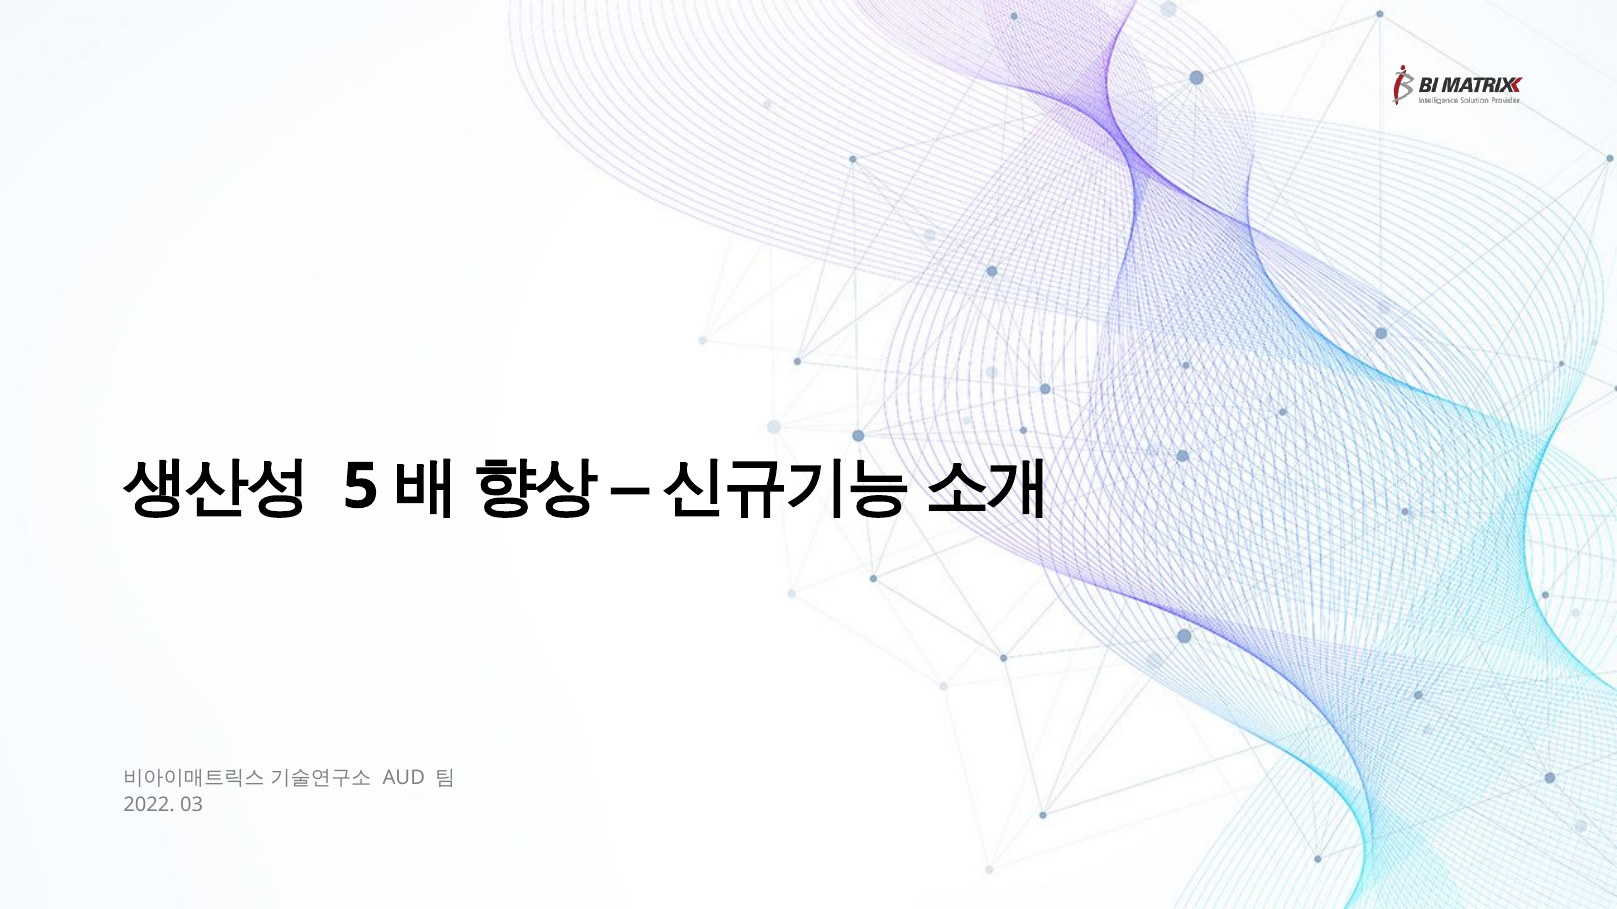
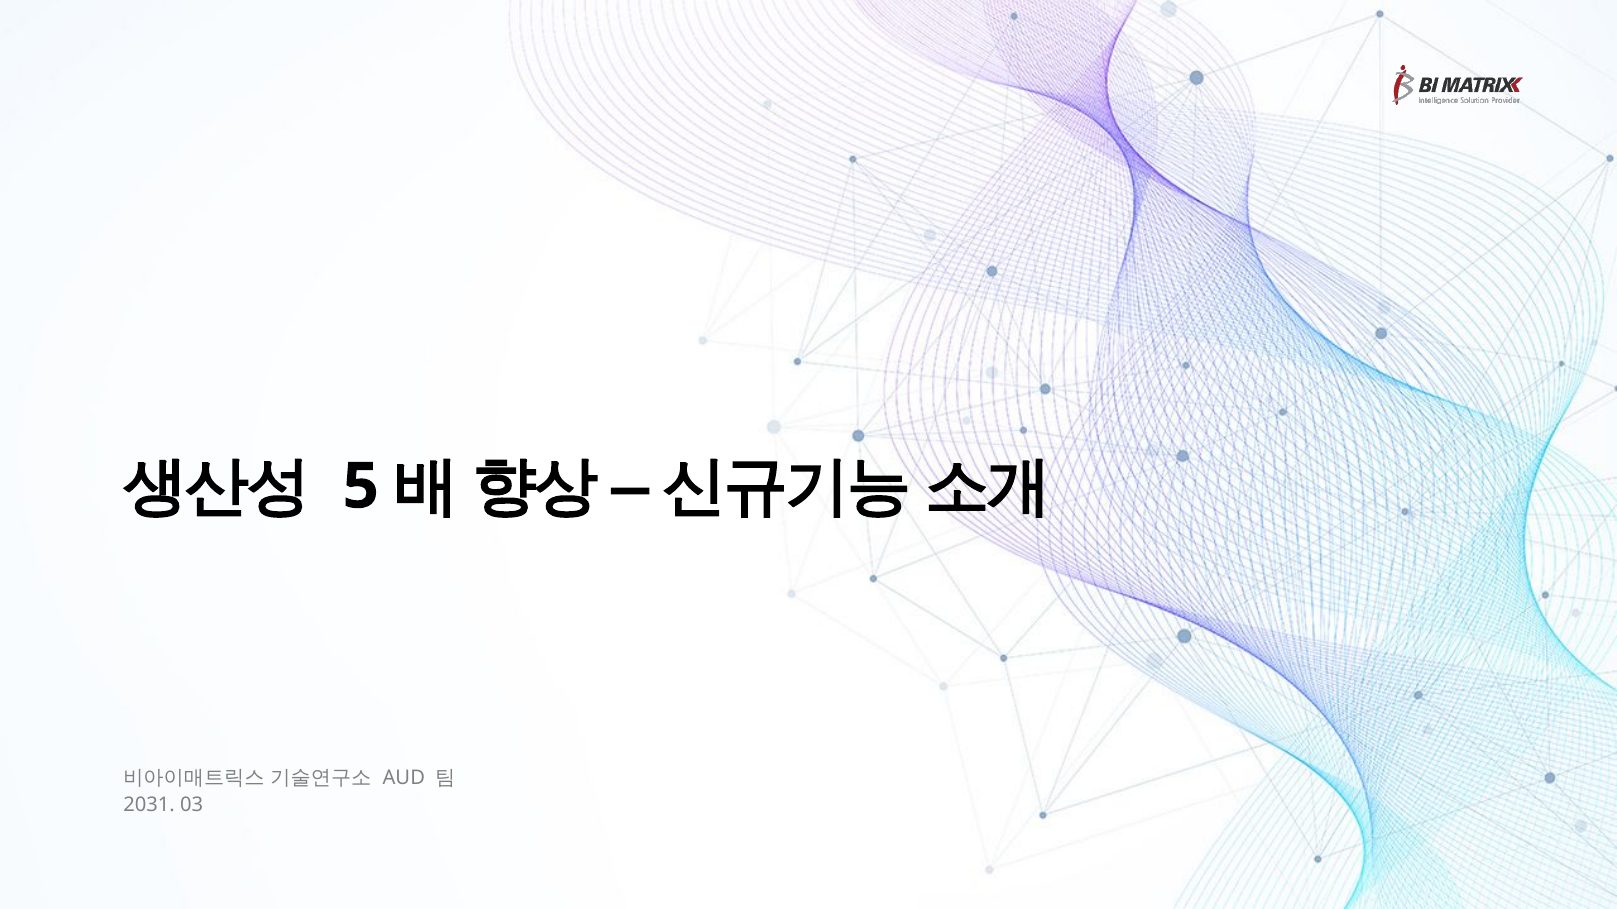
2022: 2022 -> 2031 (149, 805)
